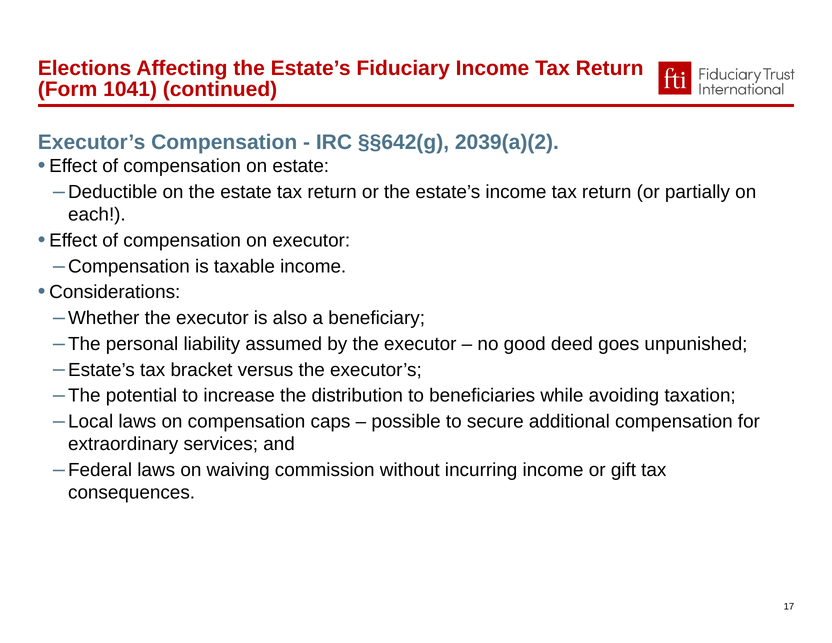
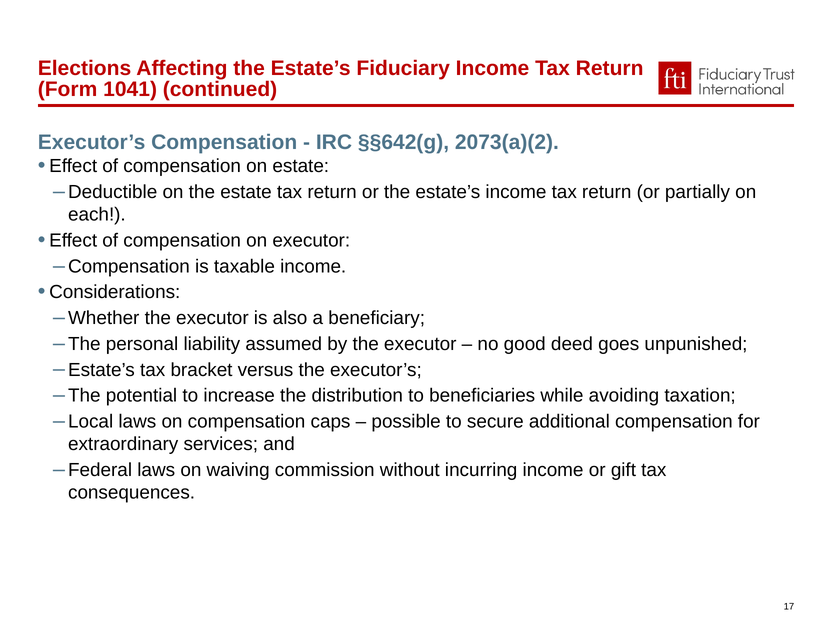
2039(a)(2: 2039(a)(2 -> 2073(a)(2 (507, 142)
